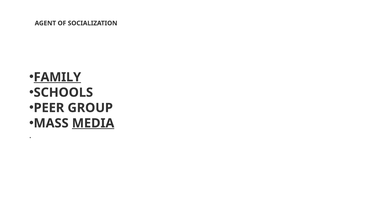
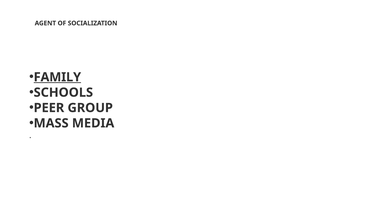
MEDIA underline: present -> none (93, 123)
